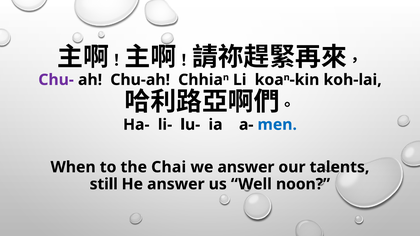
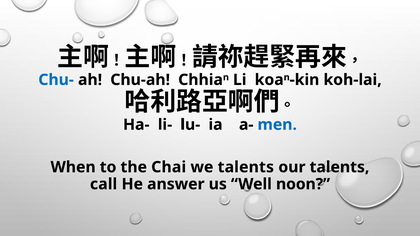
Chu- colour: purple -> blue (56, 80)
we answer: answer -> talents (246, 167)
still: still -> call (104, 184)
